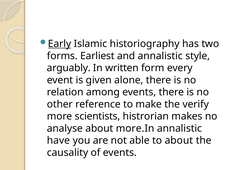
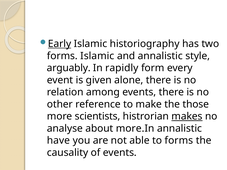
forms Earliest: Earliest -> Islamic (97, 56)
written: written -> rapidly (122, 68)
verify: verify -> those (196, 104)
makes underline: none -> present (187, 116)
to about: about -> forms (179, 141)
